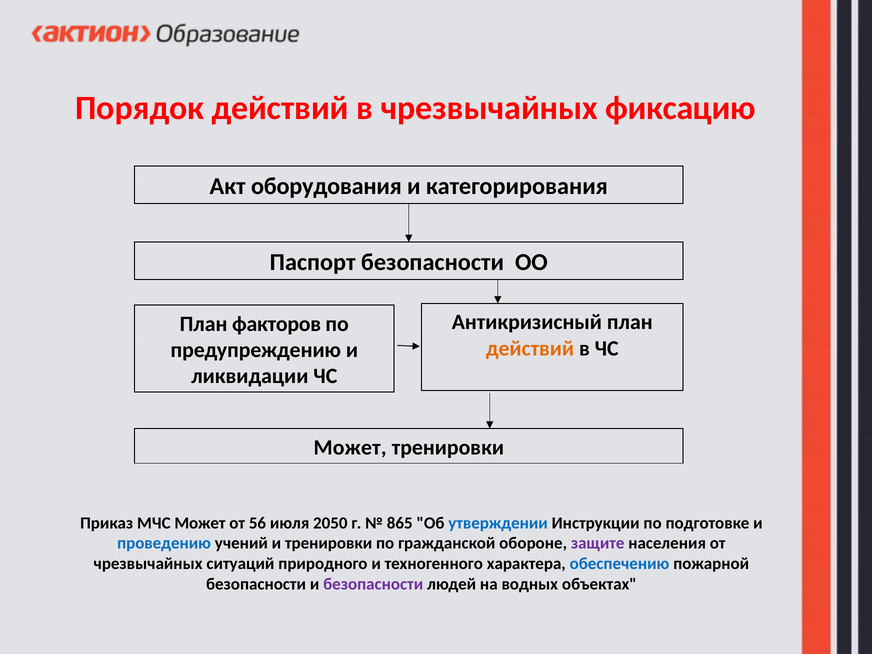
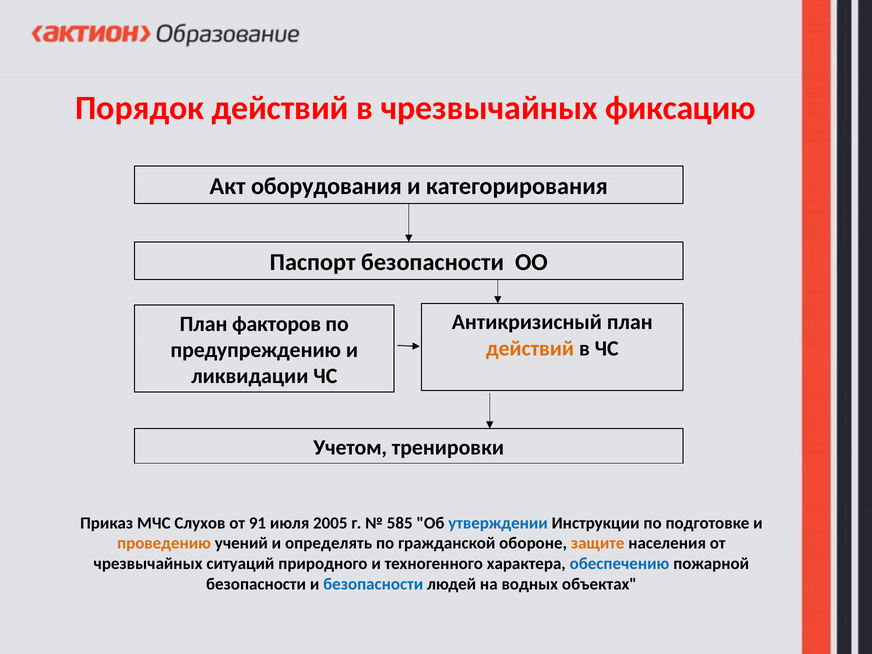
Может: Может -> Учетом (350, 447)
МЧС Может: Может -> Слухов (200, 523)
56: 56 -> 91 (257, 523)
2050: 2050 -> 2005 (330, 523)
865: 865 -> 585 (400, 523)
проведению colour: blue -> orange (164, 543)
и тренировки: тренировки -> определять (329, 543)
защите colour: purple -> orange (598, 543)
безопасности colour: purple -> blue (373, 584)
